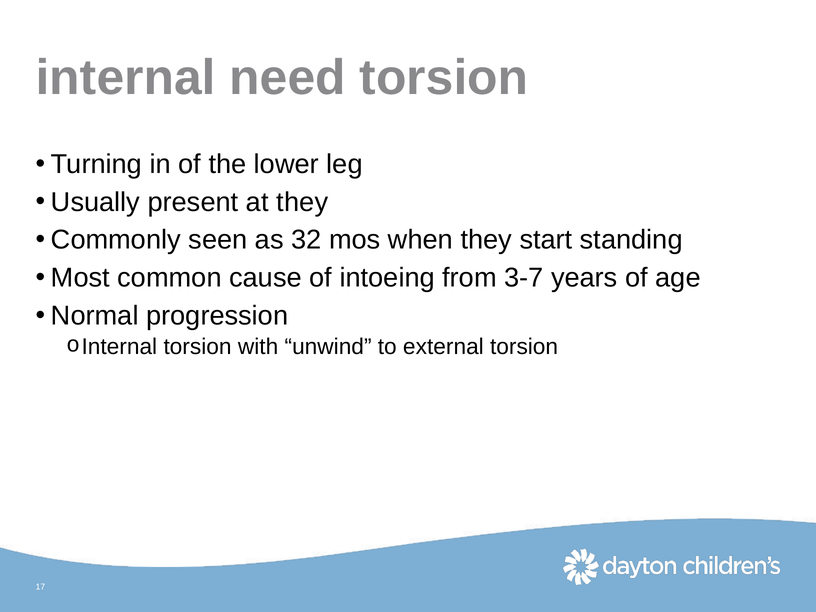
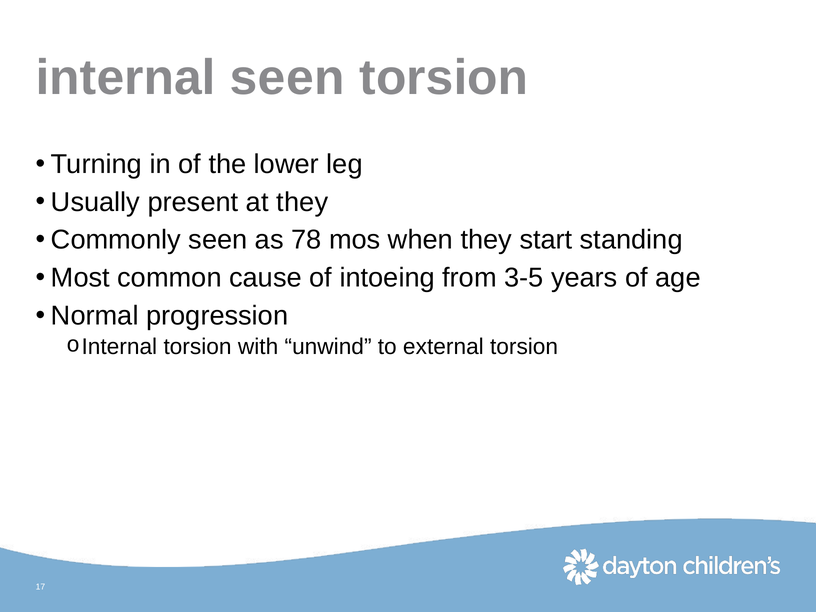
internal need: need -> seen (287, 78)
32: 32 -> 78 (306, 240)
3-7: 3-7 -> 3-5 (524, 278)
